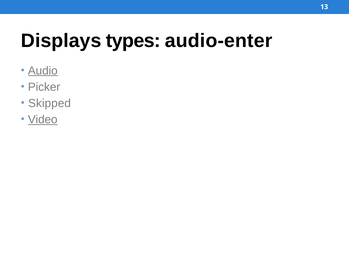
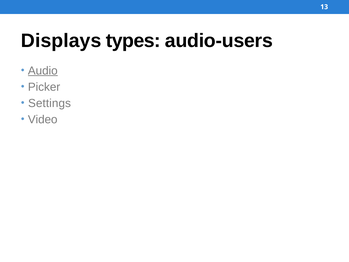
audio-enter: audio-enter -> audio-users (219, 41)
Skipped: Skipped -> Settings (50, 103)
Video underline: present -> none (43, 119)
